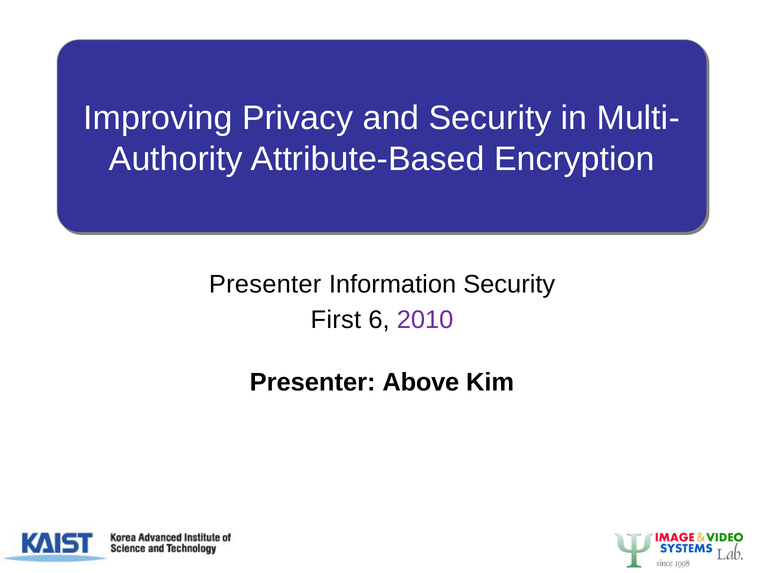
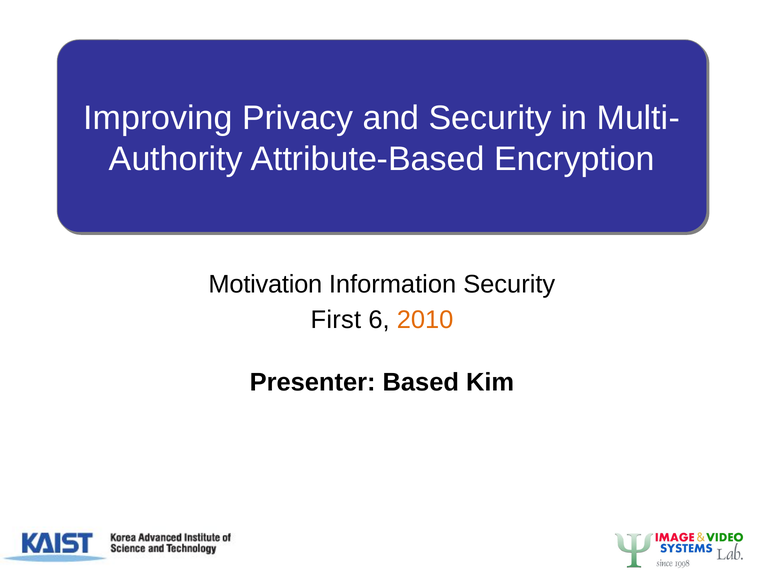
Presenter: Presenter -> Motivation (265, 284)
2010 colour: purple -> orange (425, 320)
Above: Above -> Based (421, 382)
